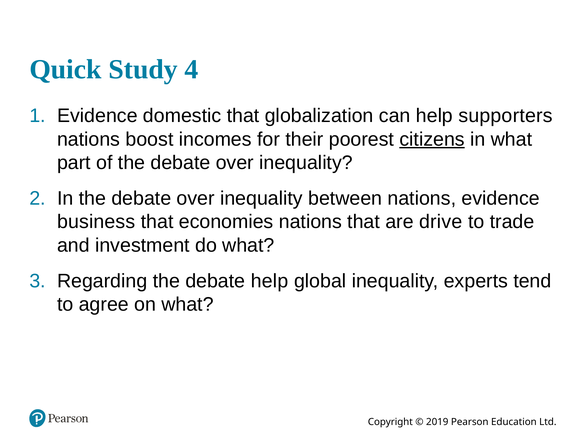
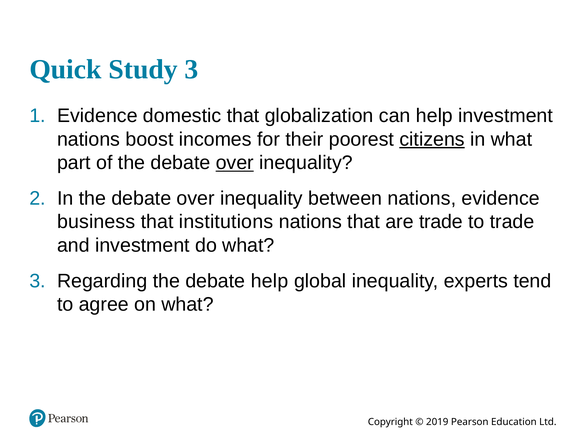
Study 4: 4 -> 3 (191, 70)
help supporters: supporters -> investment (506, 116)
over underline: none -> present (235, 163)
economies: economies -> institutions (226, 222)
are drive: drive -> trade (441, 222)
